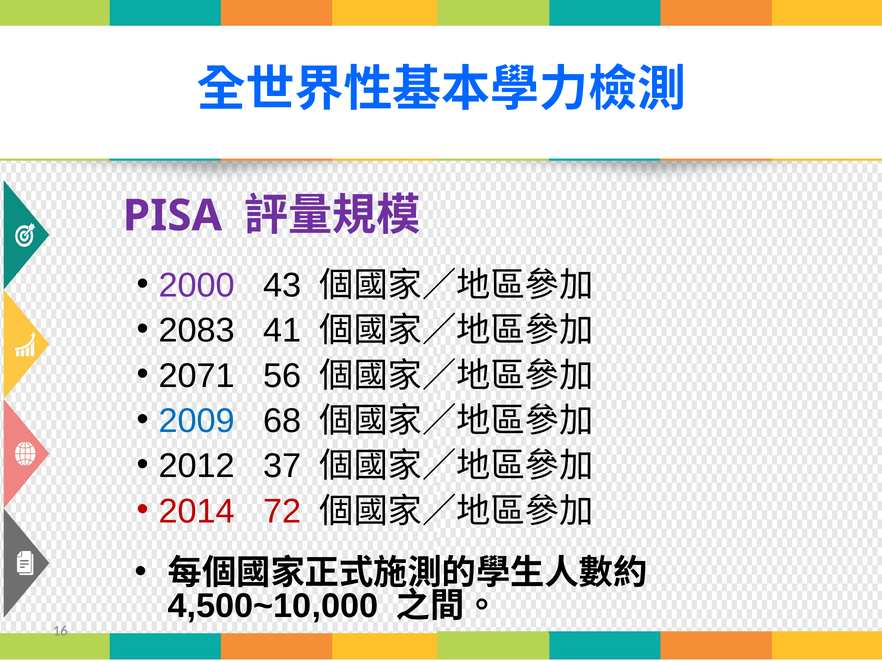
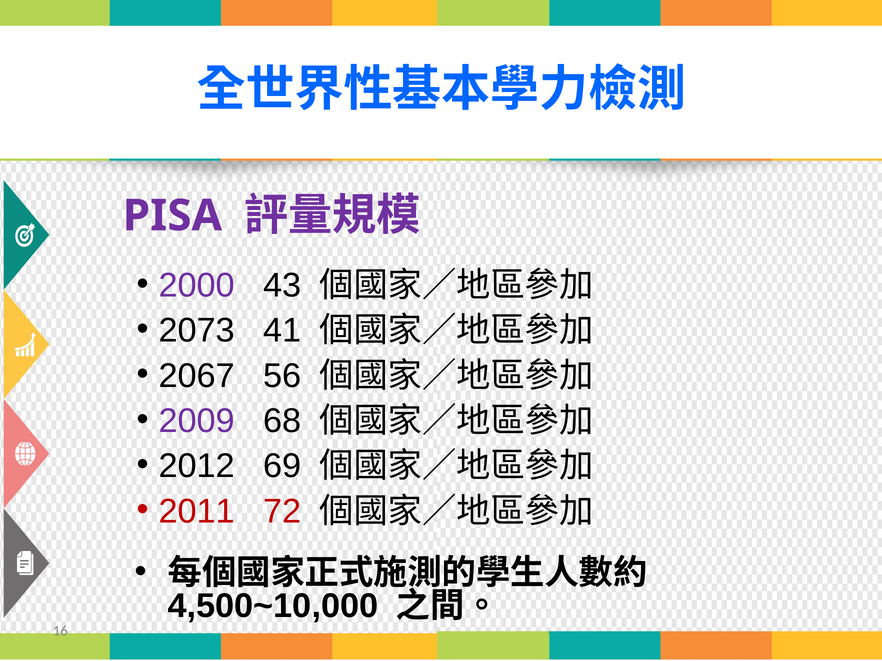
2083: 2083 -> 2073 (197, 331)
2071: 2071 -> 2067 (197, 376)
2009 colour: blue -> purple (197, 421)
37: 37 -> 69 (282, 466)
2014: 2014 -> 2011 (197, 512)
